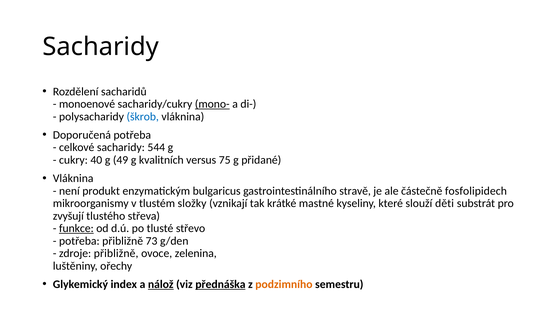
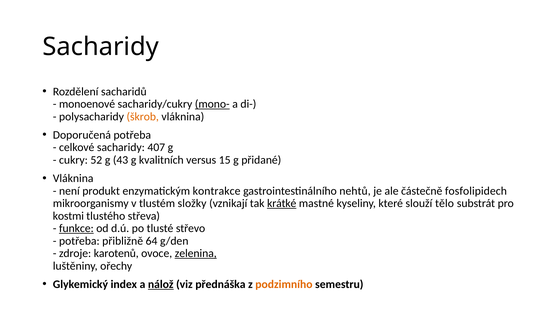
škrob colour: blue -> orange (143, 117)
544: 544 -> 407 (156, 148)
40: 40 -> 52 (96, 160)
49: 49 -> 43 (121, 160)
75: 75 -> 15 (225, 160)
bulgaricus: bulgaricus -> kontrakce (217, 191)
stravě: stravě -> nehtů (355, 191)
krátké underline: none -> present (282, 204)
děti: děti -> tělo (445, 204)
zvyšují: zvyšují -> kostmi (68, 216)
73: 73 -> 64 (152, 241)
zdroje přibližně: přibližně -> karotenů (116, 254)
zelenina underline: none -> present (196, 254)
přednáška underline: present -> none (220, 285)
